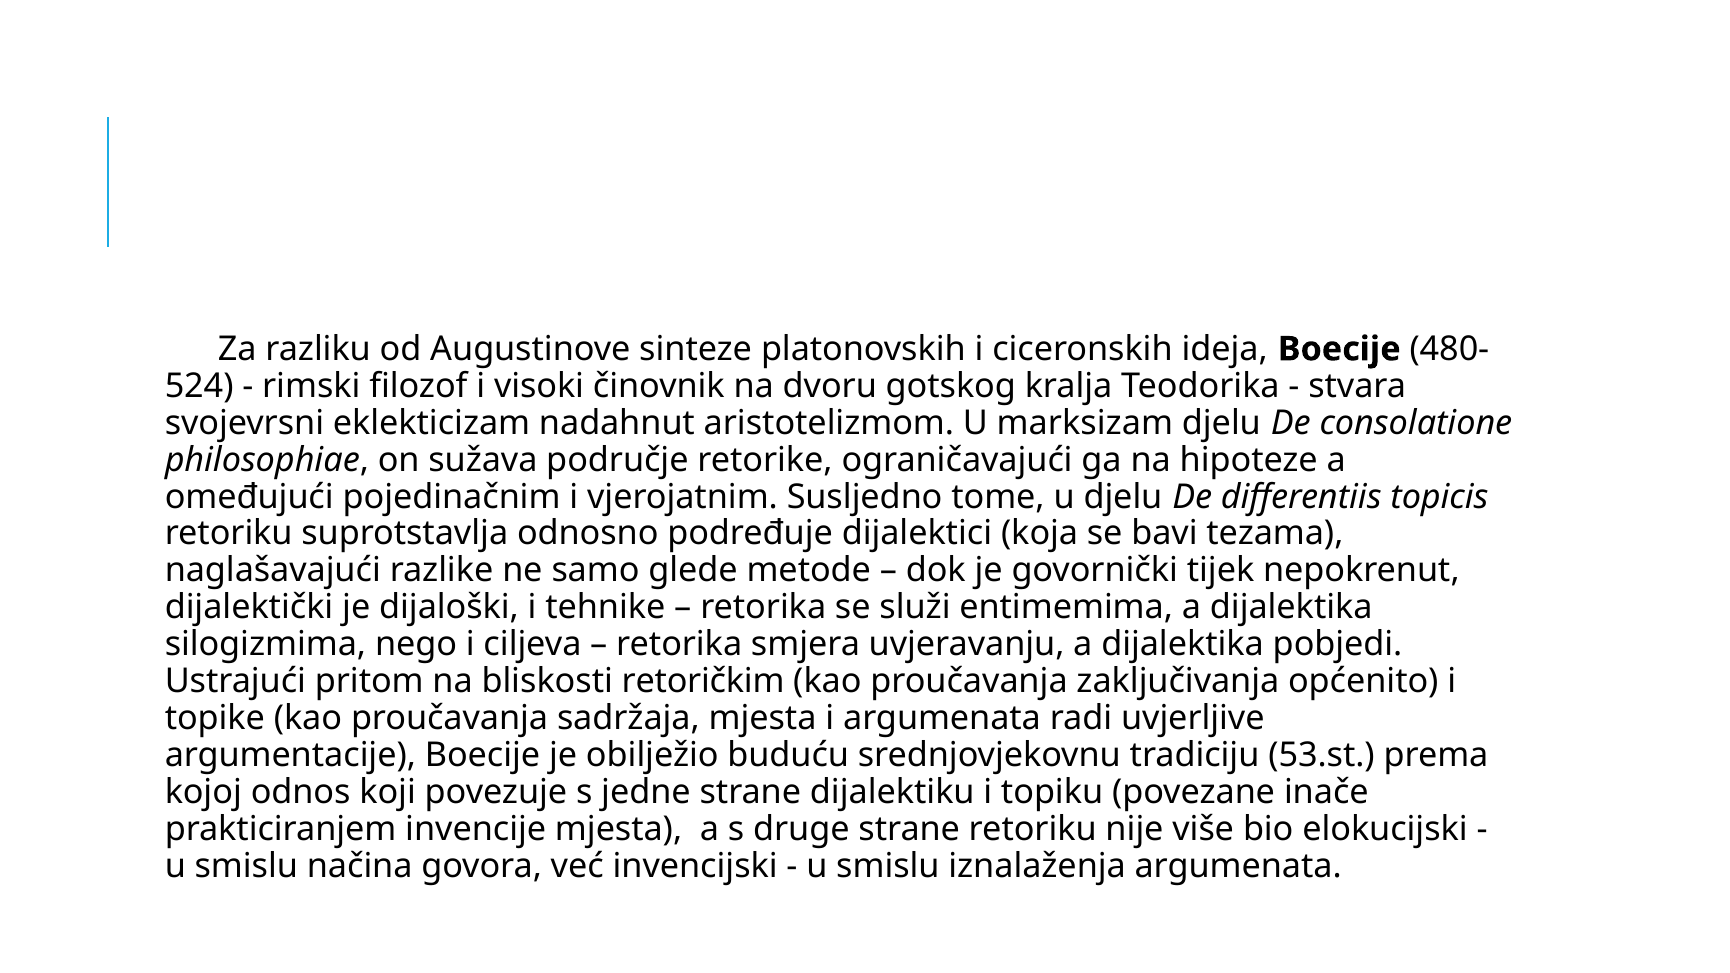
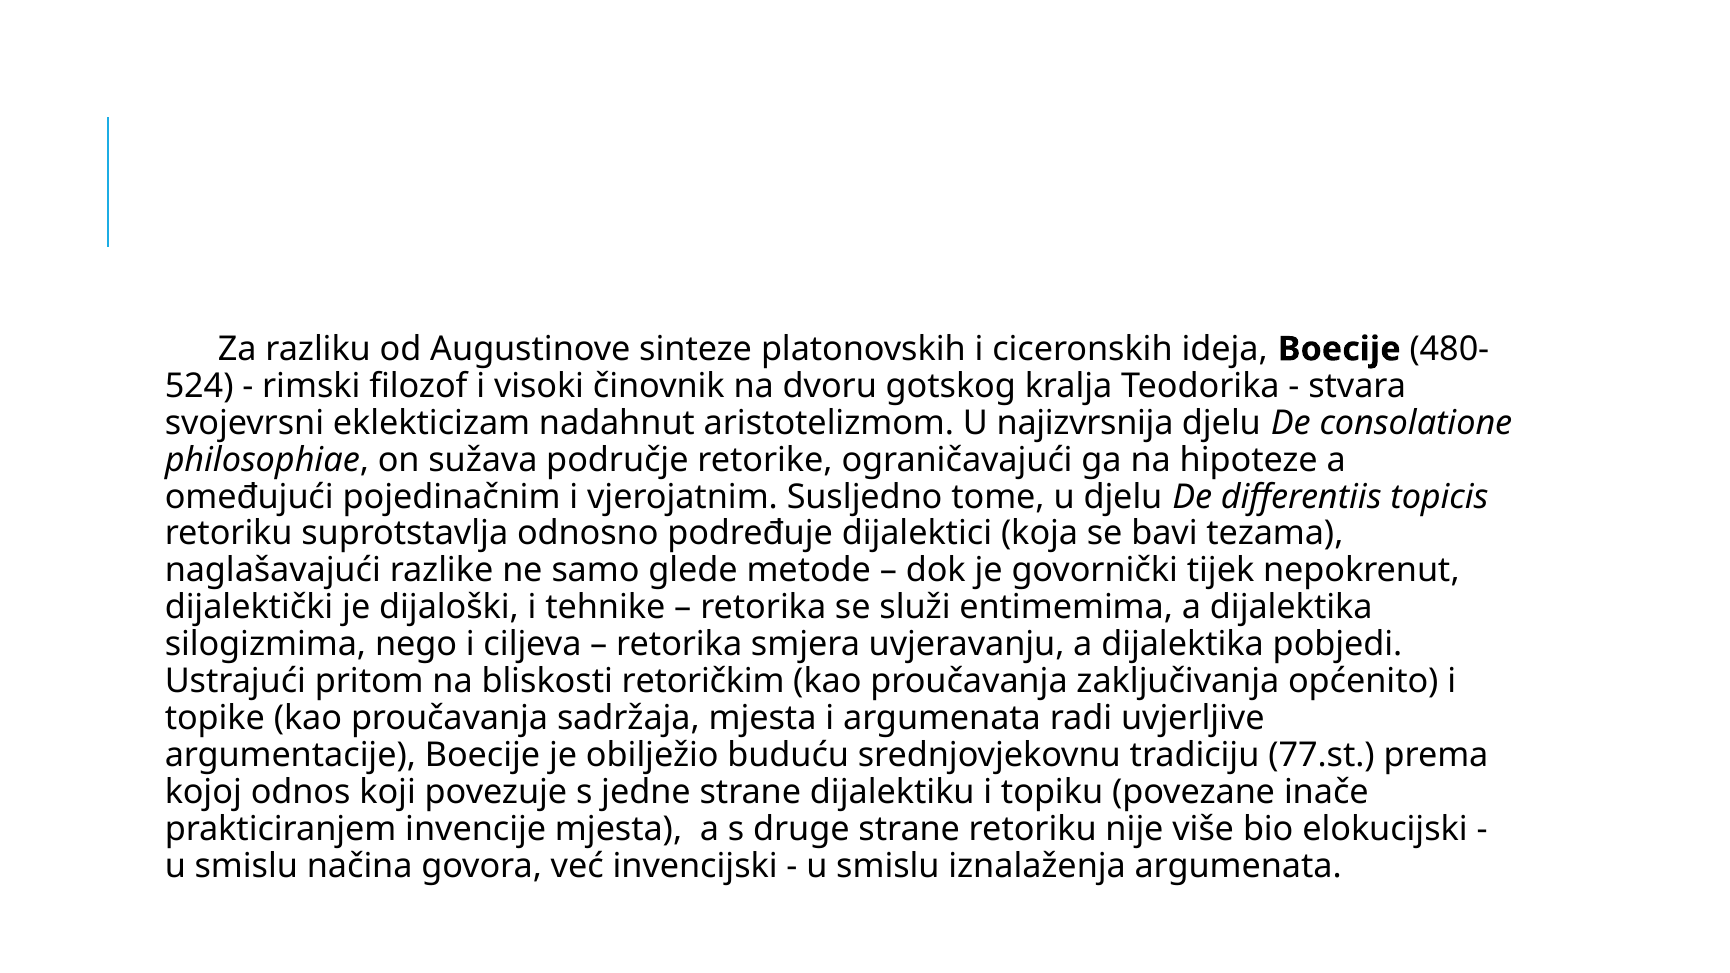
marksizam: marksizam -> najizvrsnija (1085, 423)
53.st: 53.st -> 77.st (1322, 755)
